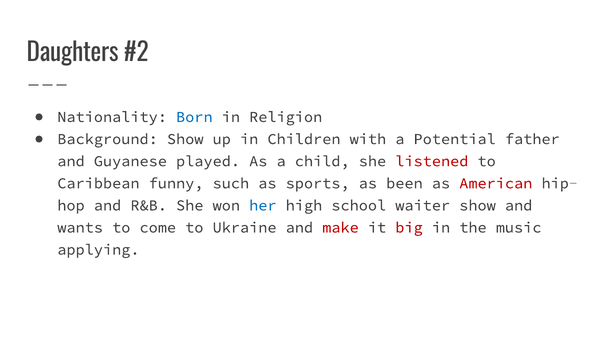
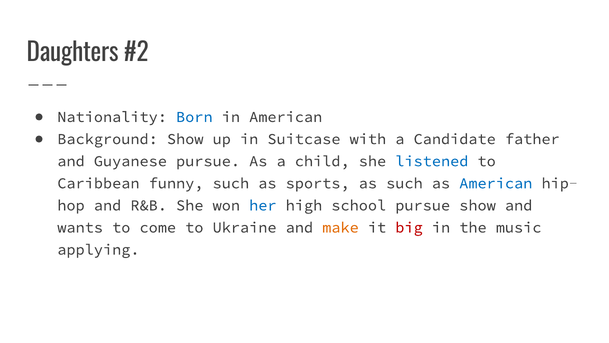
in Religion: Religion -> American (286, 117)
Children: Children -> Suitcase (304, 139)
Potential: Potential -> Candidate (455, 139)
Guyanese played: played -> pursue (208, 161)
listened colour: red -> blue (432, 161)
as been: been -> such (404, 183)
American colour: red -> blue (496, 183)
school waiter: waiter -> pursue (423, 205)
make colour: red -> orange (340, 227)
